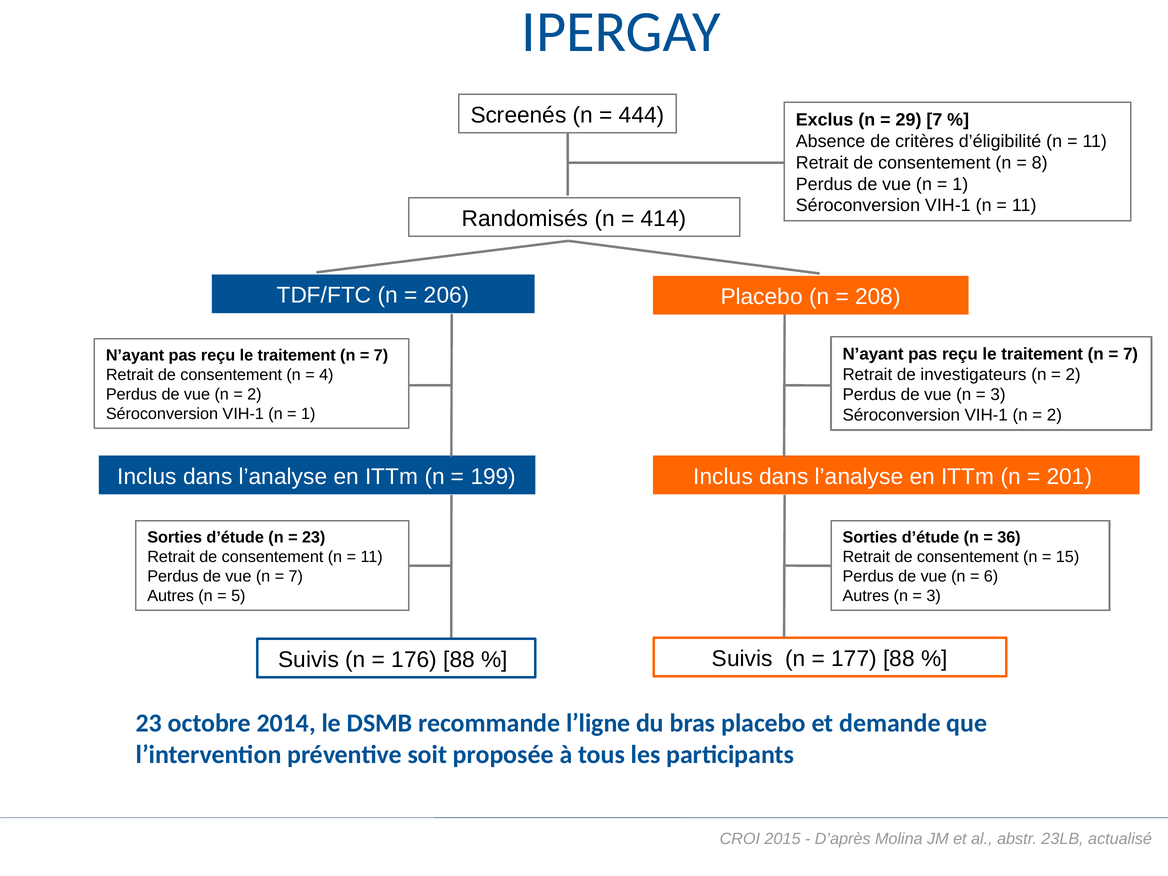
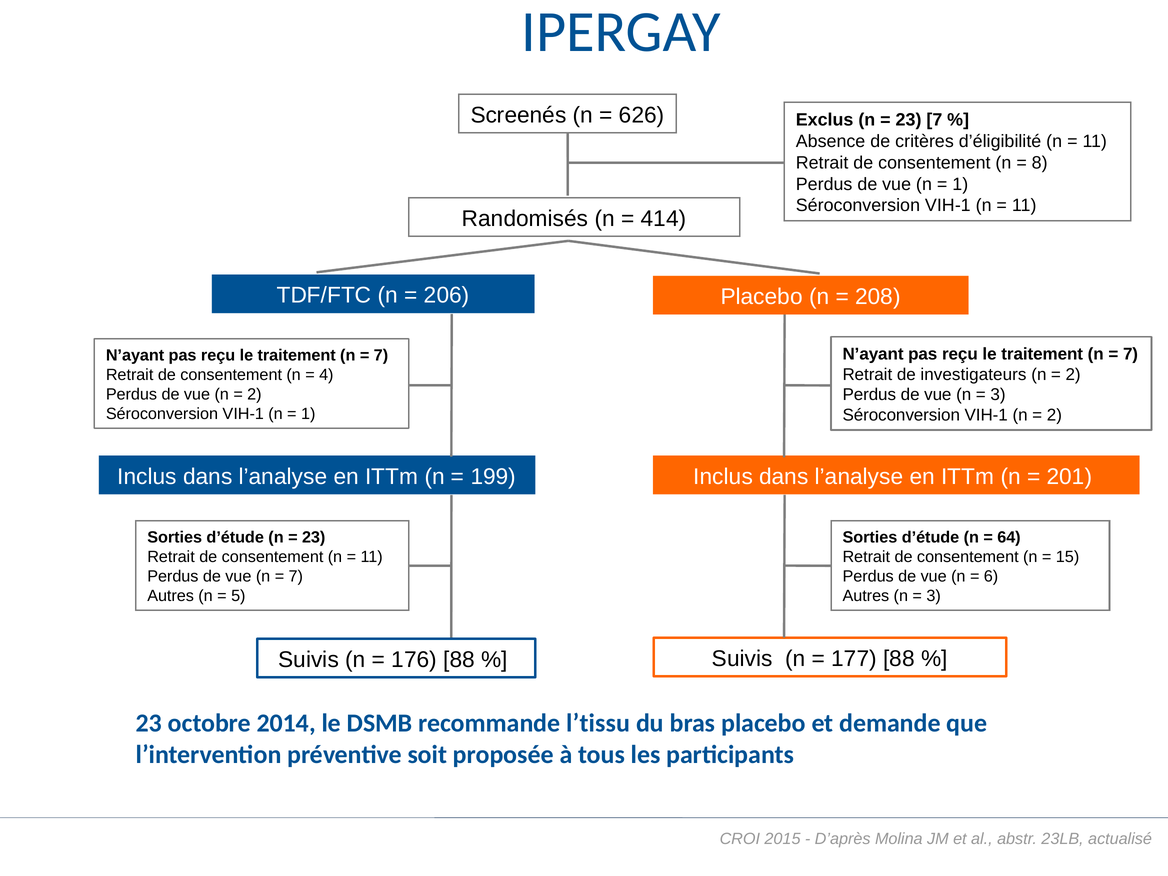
444: 444 -> 626 (642, 115)
29: 29 -> 23 (909, 120)
36: 36 -> 64 (1009, 537)
l’ligne: l’ligne -> l’tissu (598, 723)
